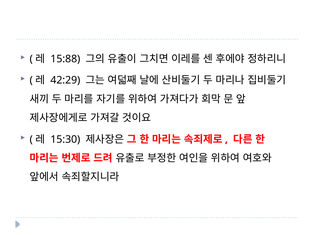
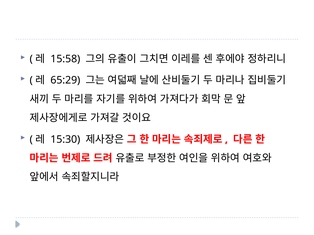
15:88: 15:88 -> 15:58 (65, 59)
42:29: 42:29 -> 65:29 (65, 80)
